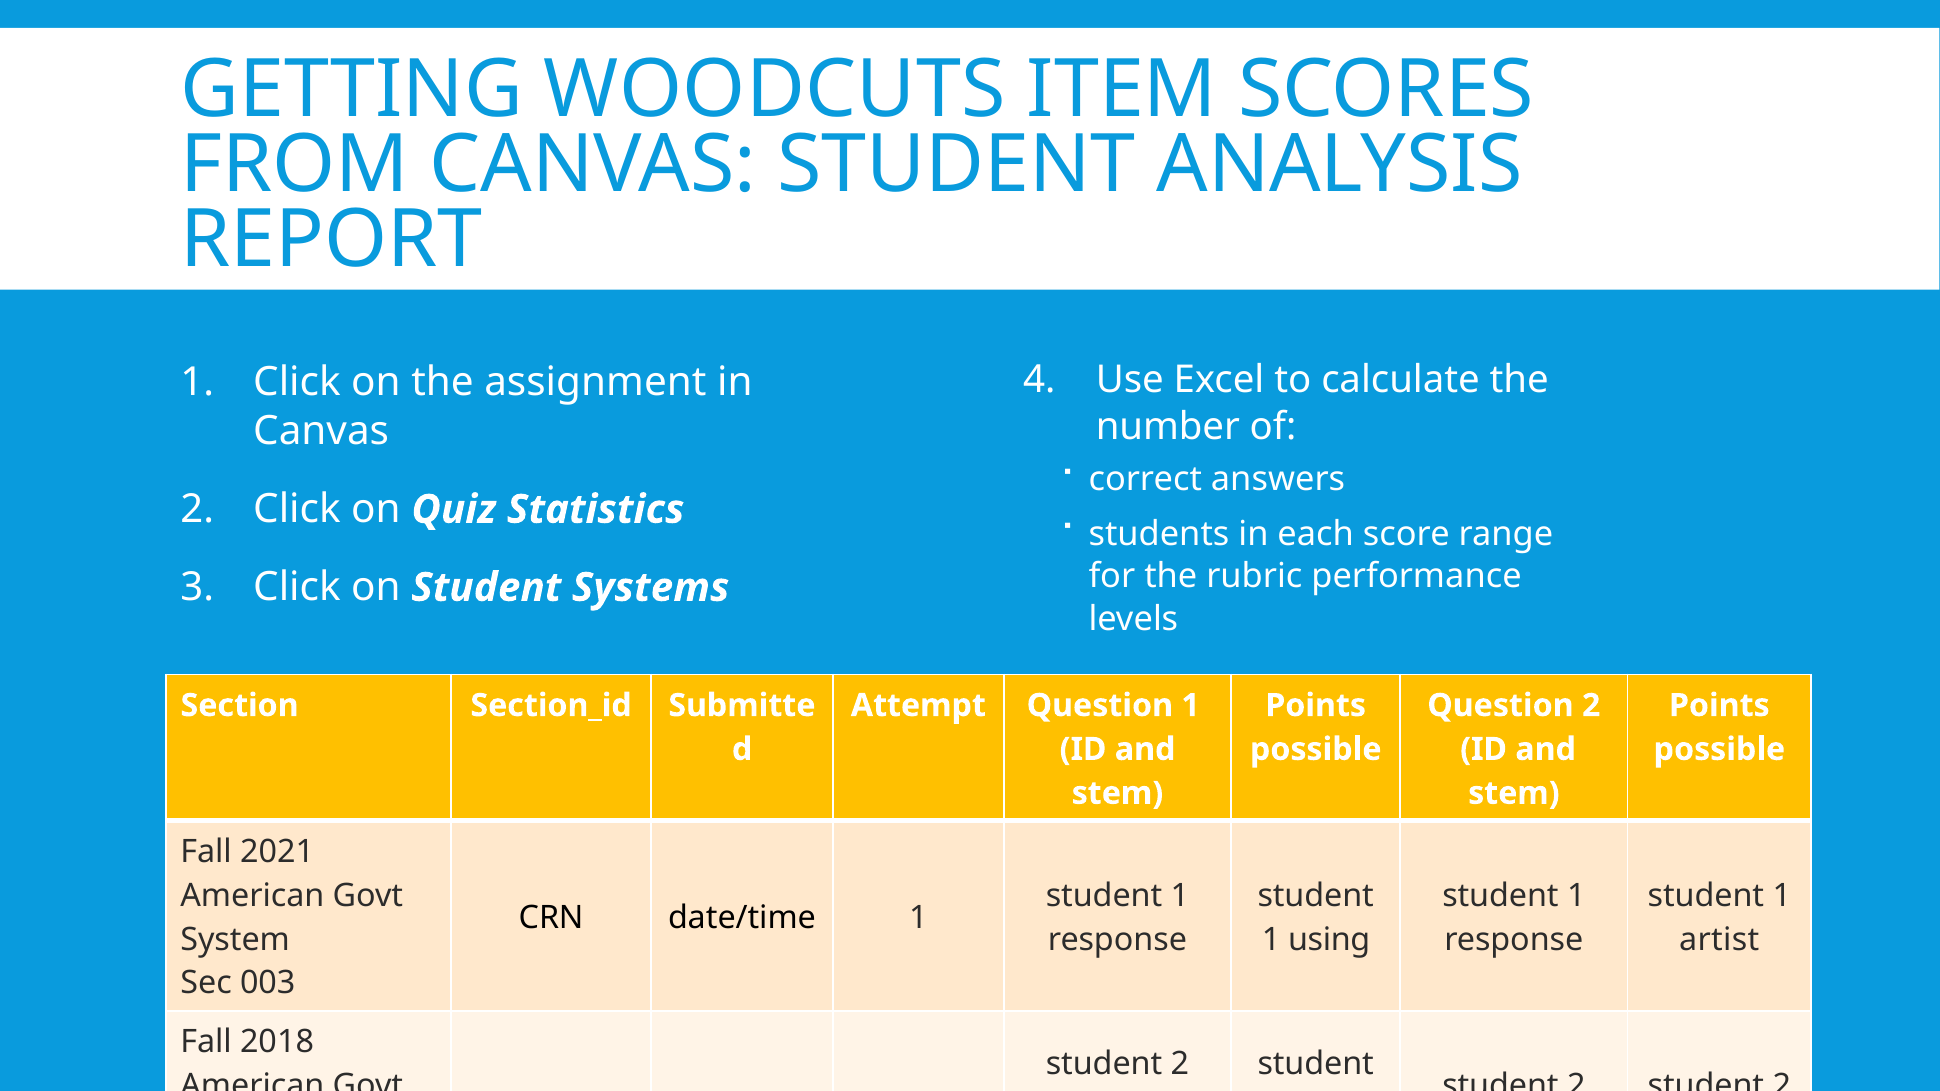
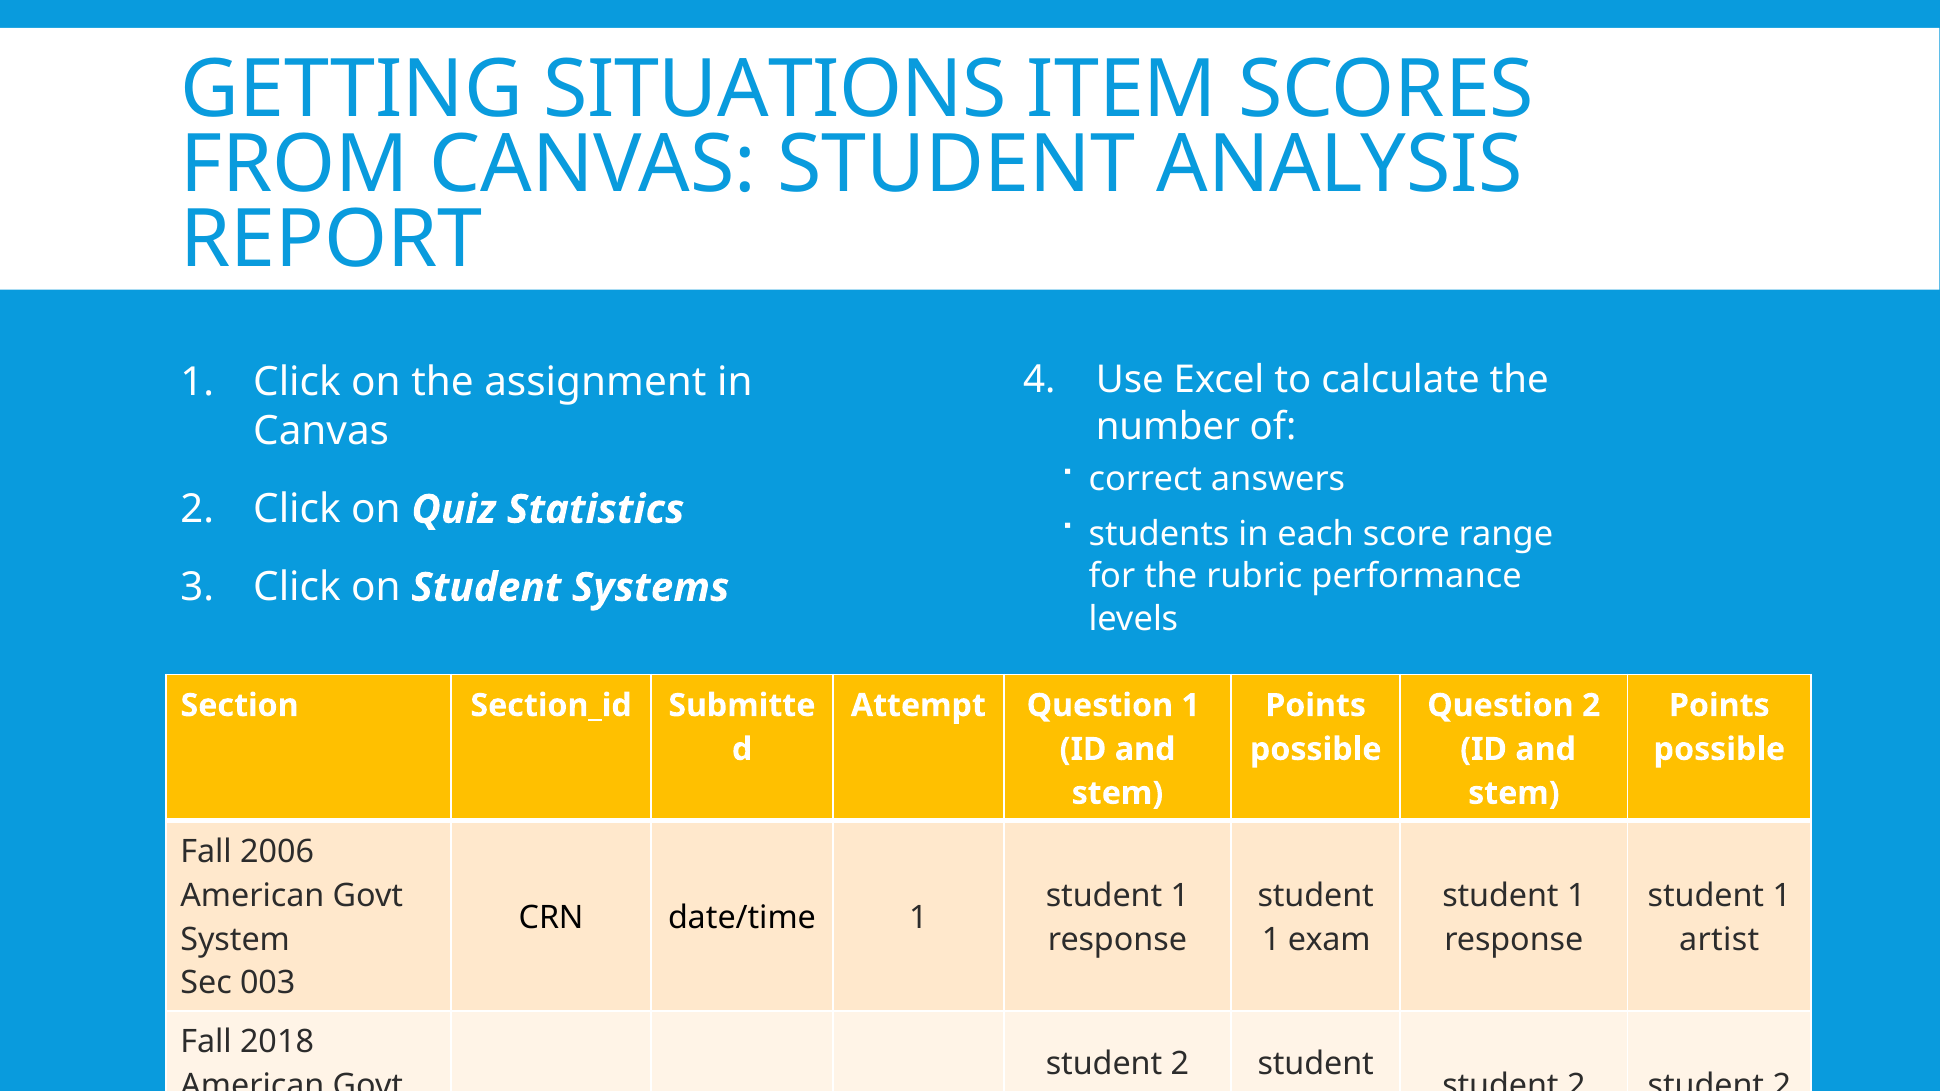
WOODCUTS: WOODCUTS -> SITUATIONS (775, 90)
2021: 2021 -> 2006 (277, 852)
using: using -> exam (1329, 940)
